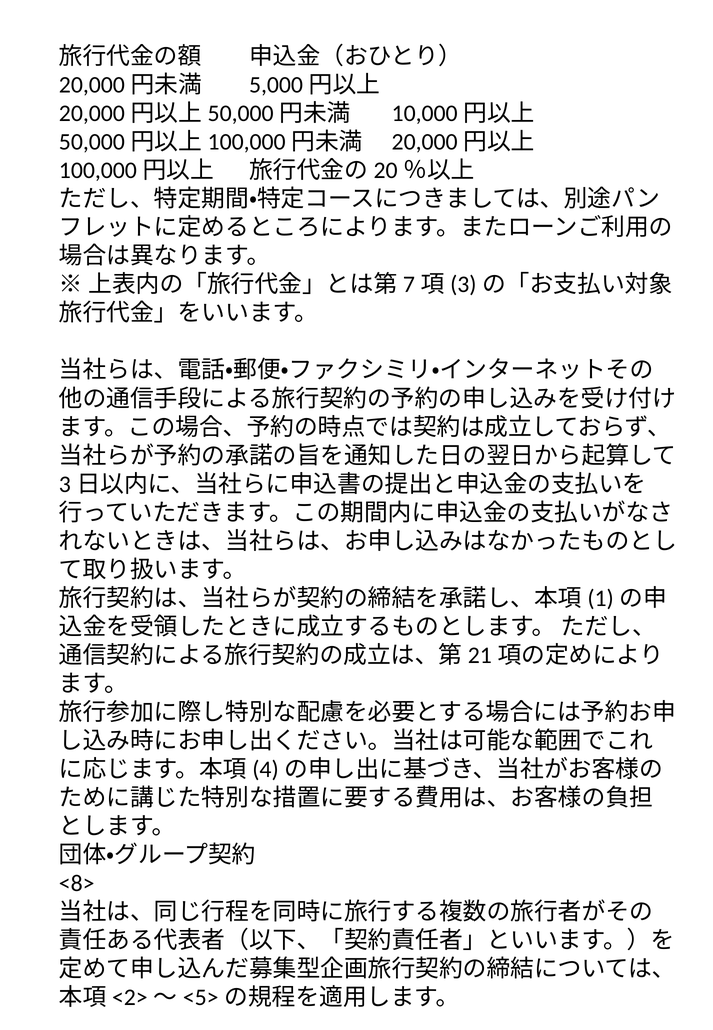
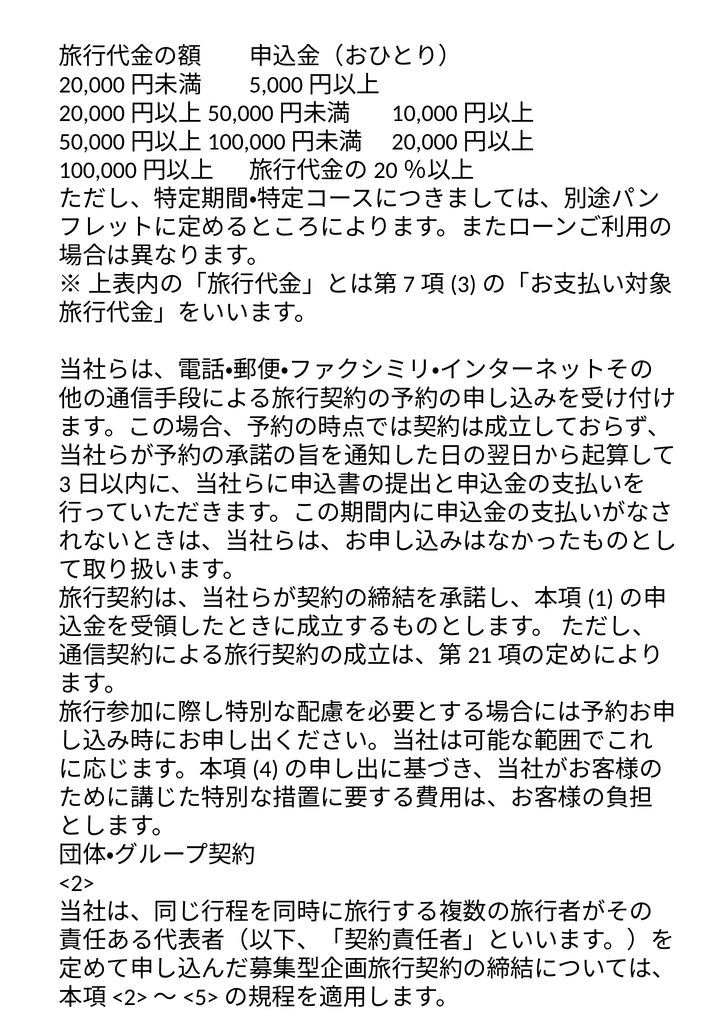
<8>: <8> -> <2> (77, 883)
